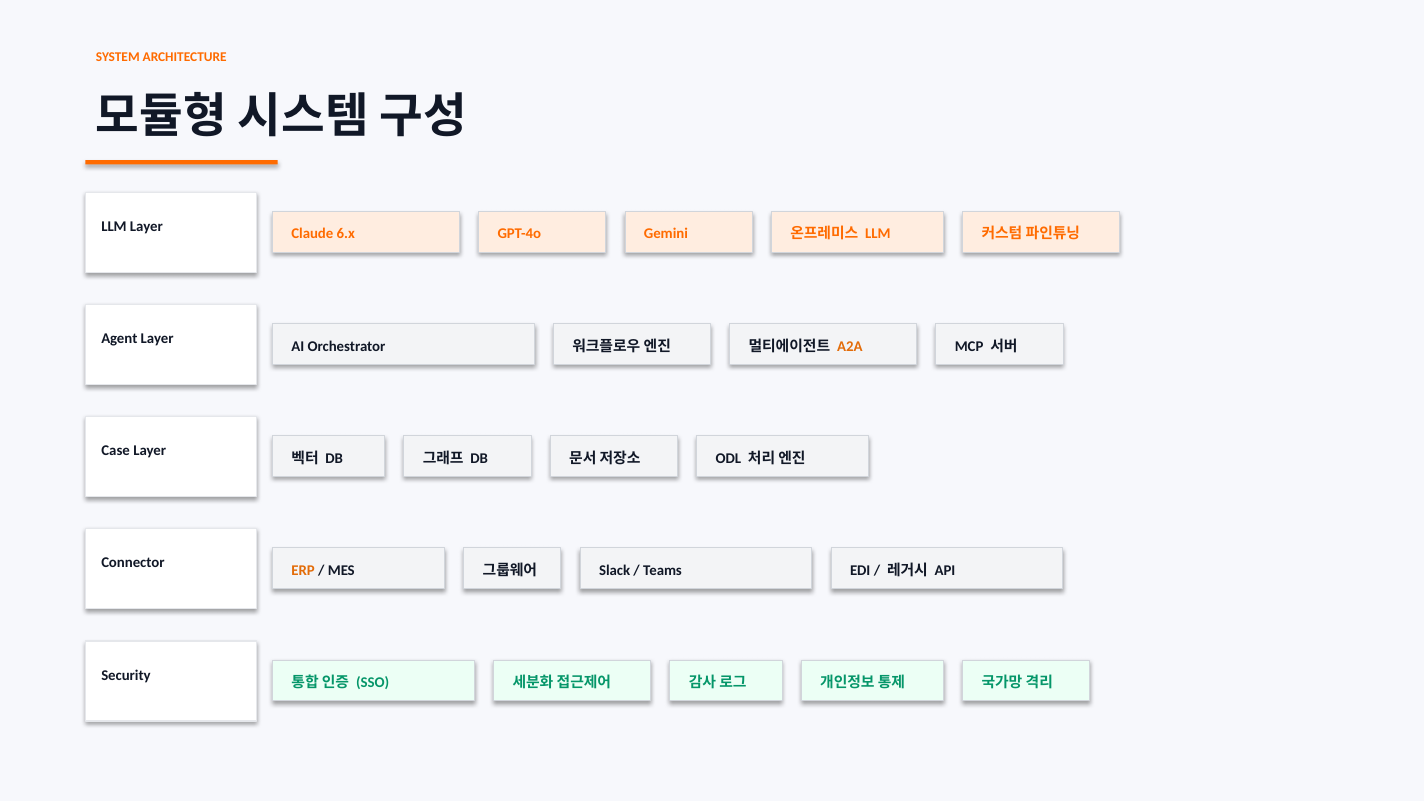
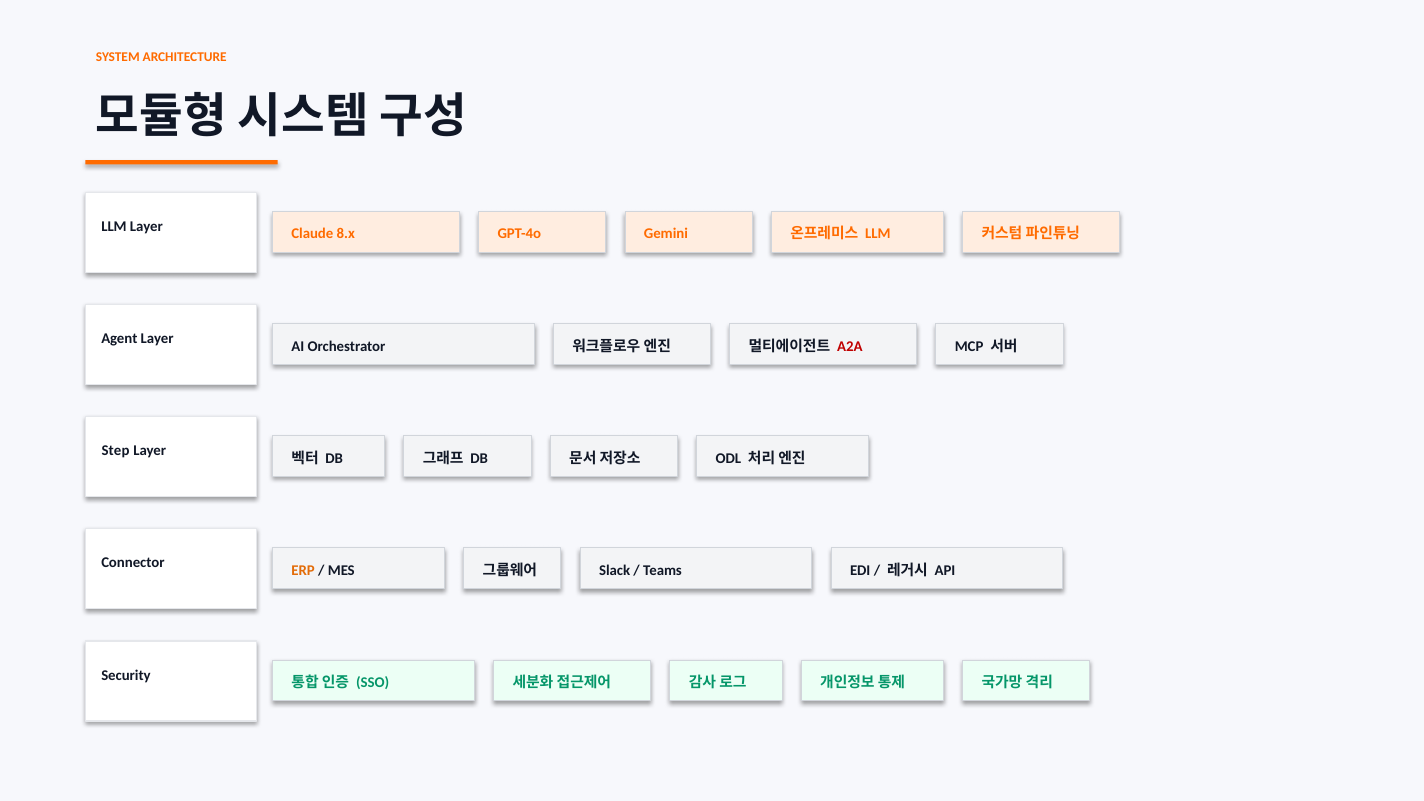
6.x: 6.x -> 8.x (346, 234)
A2A colour: orange -> red (850, 346)
Case: Case -> Step (116, 451)
